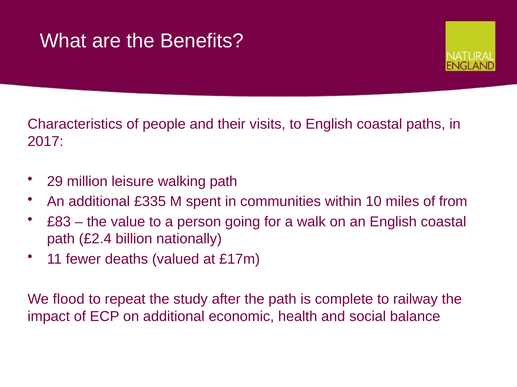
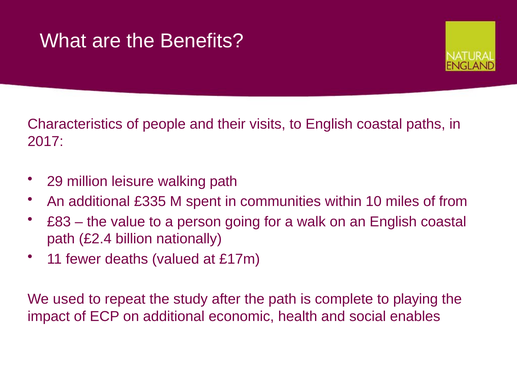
flood: flood -> used (69, 300)
railway: railway -> playing (416, 300)
balance: balance -> enables (415, 317)
